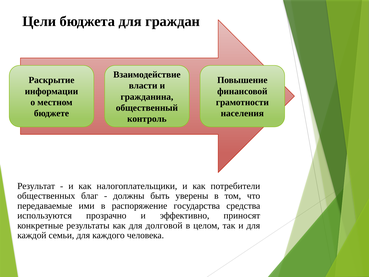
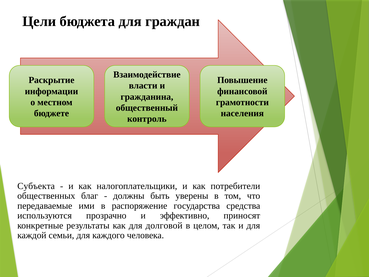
Результат: Результат -> Субъекта (36, 186)
